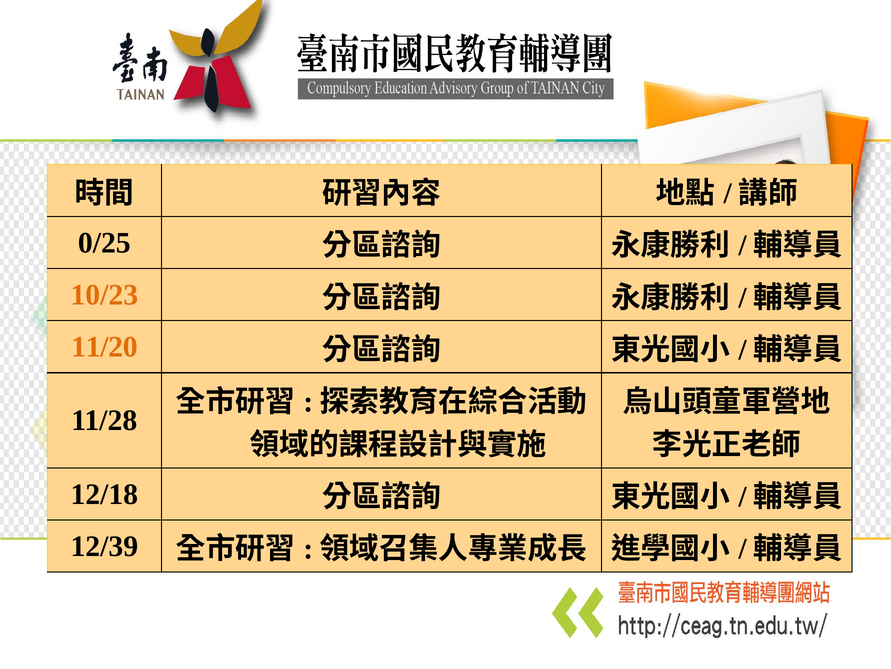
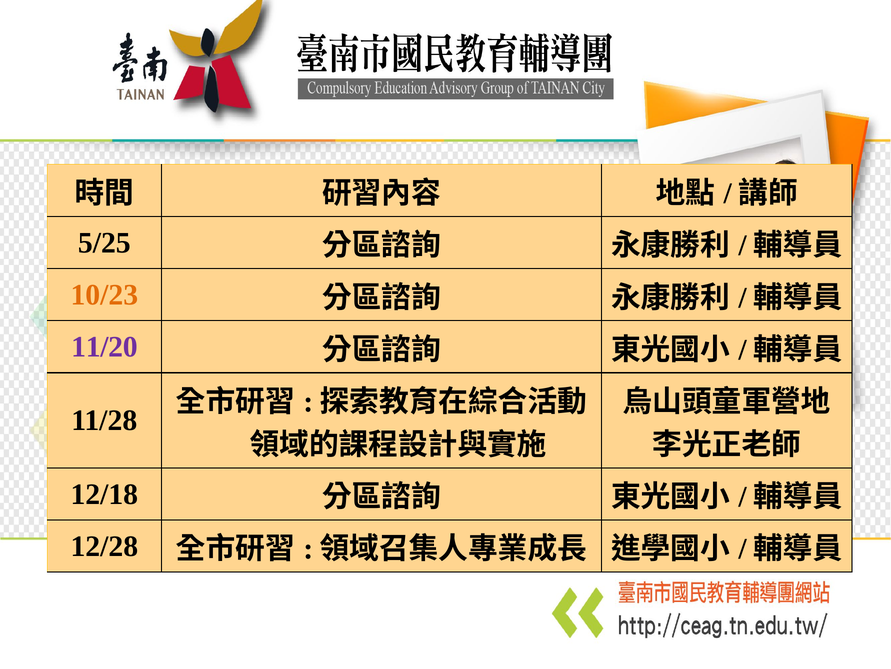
0/25: 0/25 -> 5/25 (104, 242)
11/20 colour: orange -> purple (104, 347)
12/39: 12/39 -> 12/28 (104, 546)
